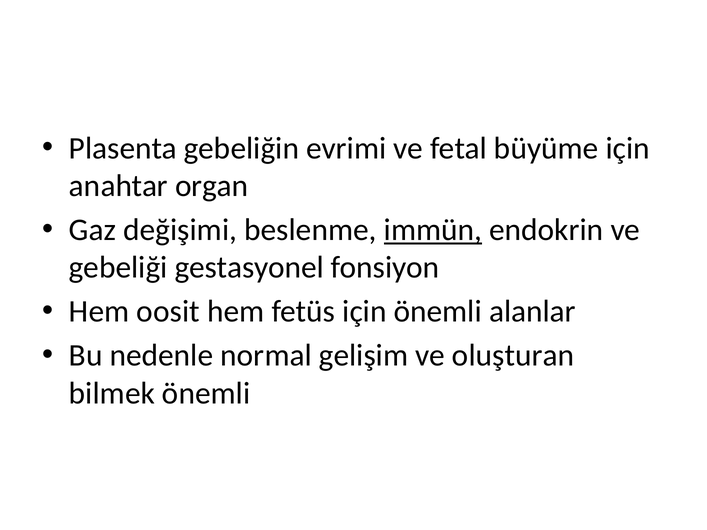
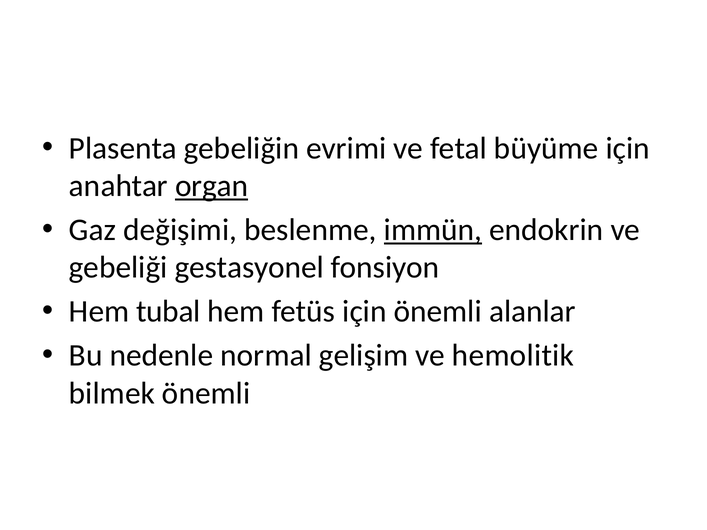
organ underline: none -> present (212, 186)
oosit: oosit -> tubal (168, 312)
oluşturan: oluşturan -> hemolitik (513, 356)
